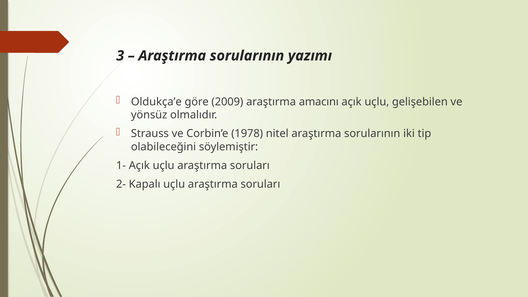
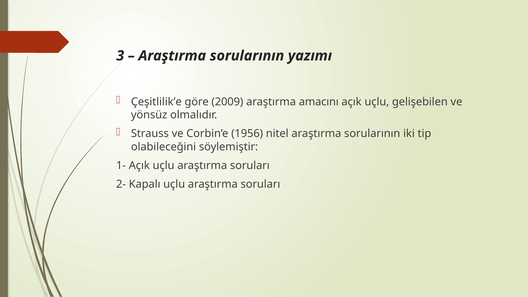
Oldukça’e: Oldukça’e -> Çeşitlilik’e (156, 102)
1978: 1978 -> 1956 (247, 134)
